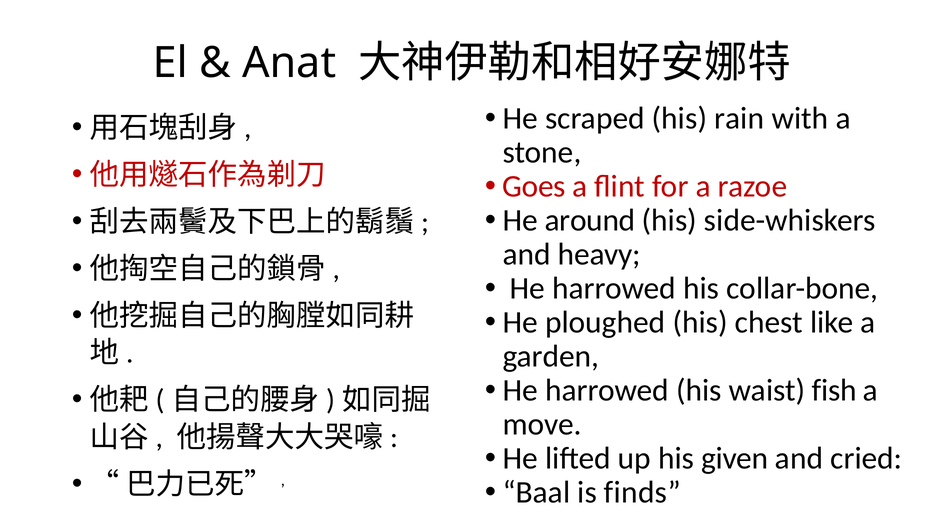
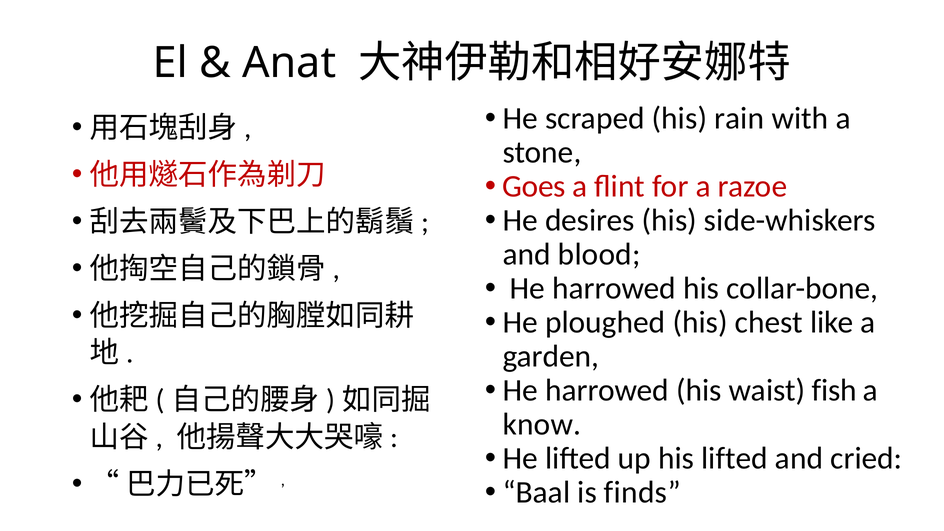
around: around -> desires (590, 221)
heavy: heavy -> blood (599, 255)
move: move -> know (542, 425)
his given: given -> lifted (735, 459)
